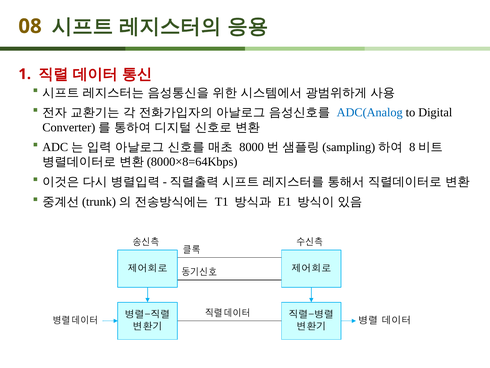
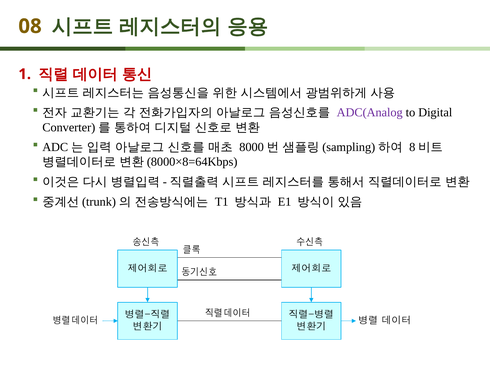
ADC(Analog colour: blue -> purple (370, 112)
